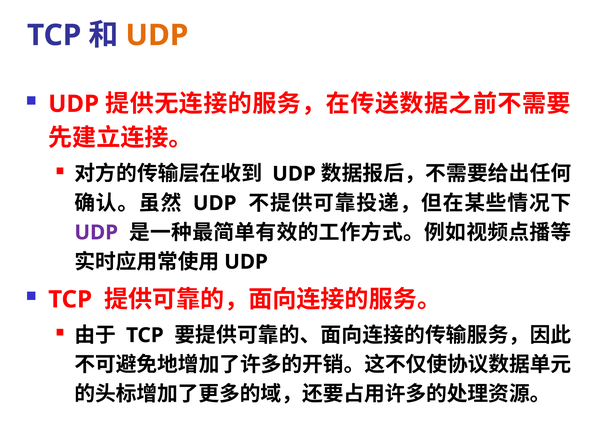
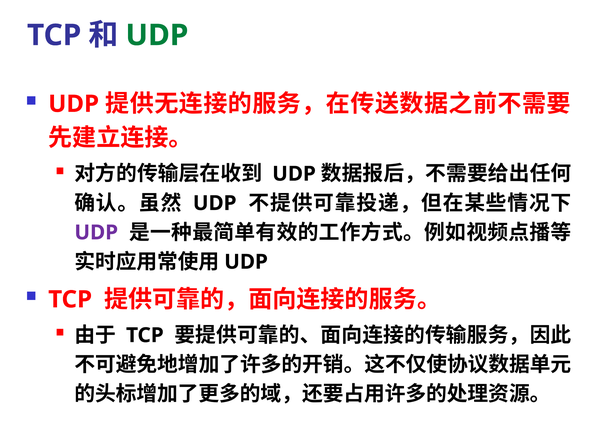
UDP colour: orange -> green (157, 35)
